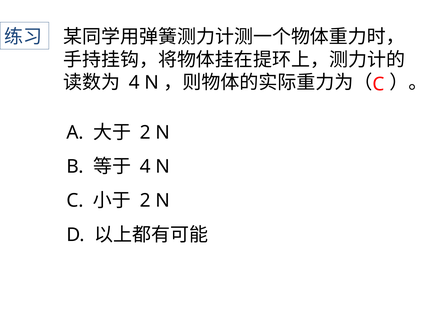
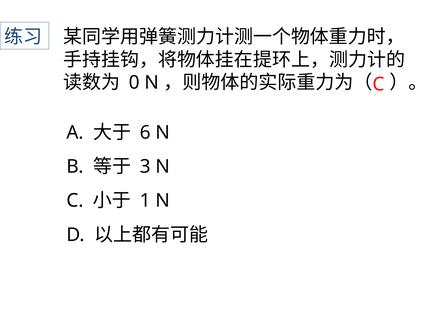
4: 4 -> 0 (134, 83)
2: 2 -> 6 (145, 133)
4: 4 -> 3 (145, 167)
2: 2 -> 1 (145, 201)
